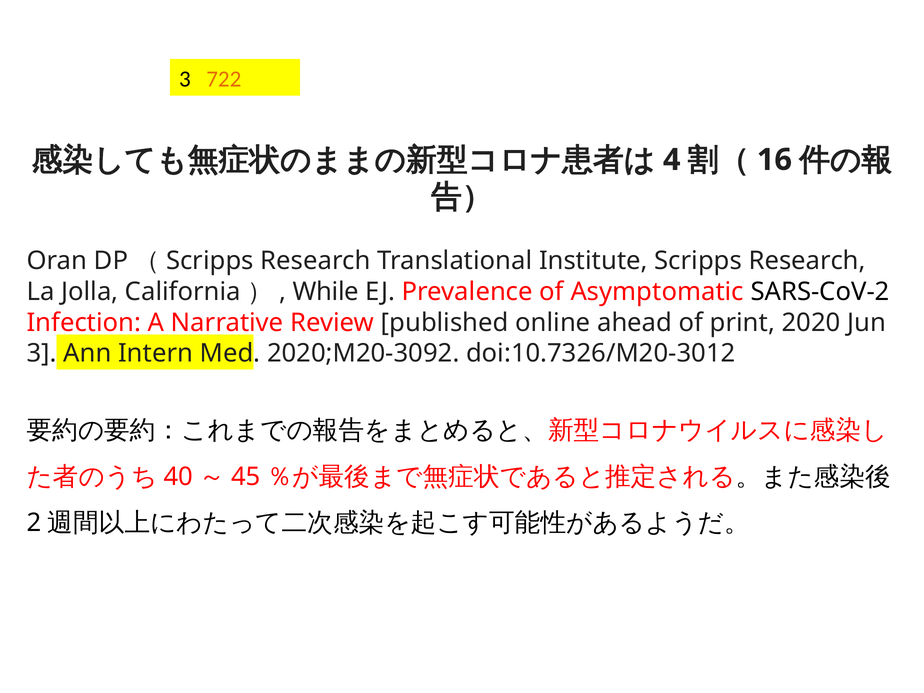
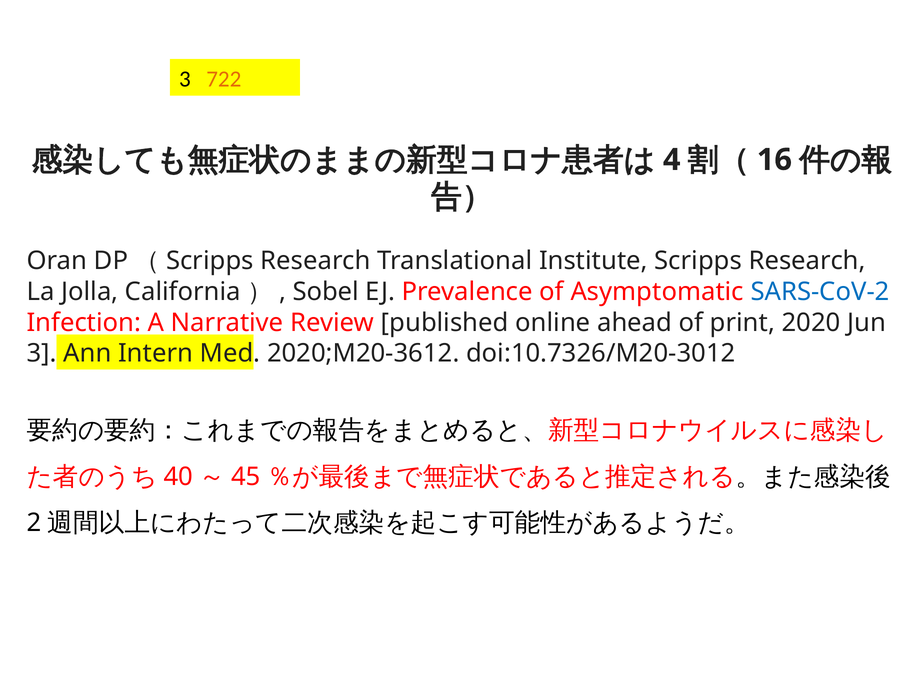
While: While -> Sobel (326, 292)
SARS-CoV-2 colour: black -> blue (820, 292)
2020;M20-3092: 2020;M20-3092 -> 2020;M20-3612 (363, 353)
